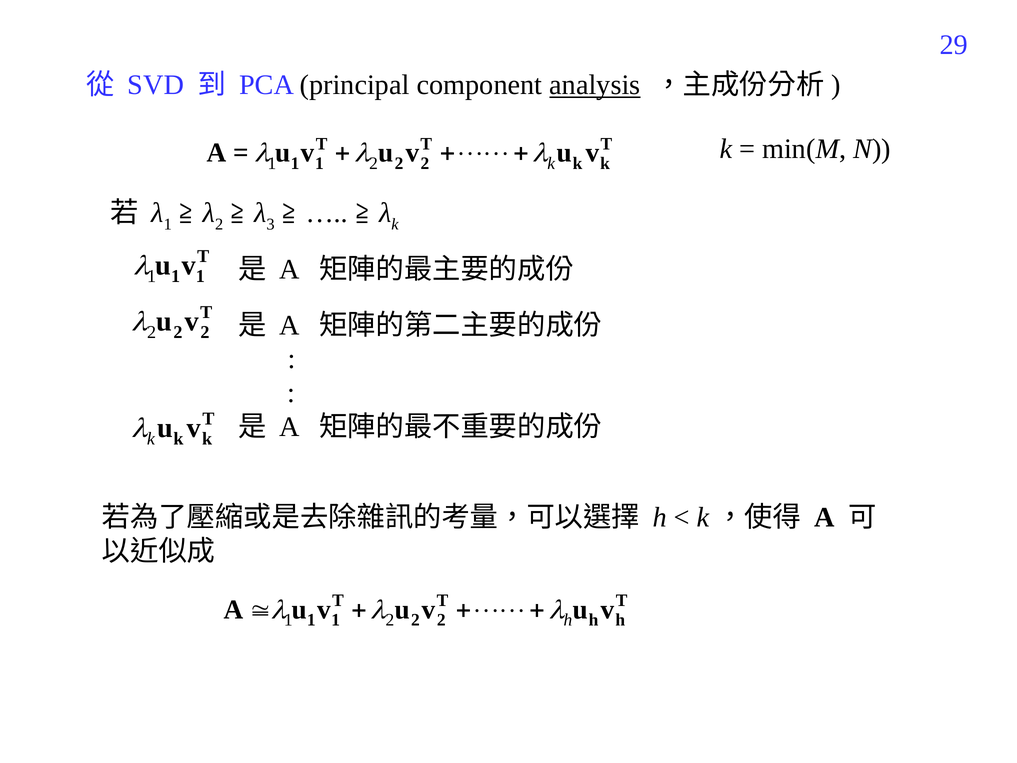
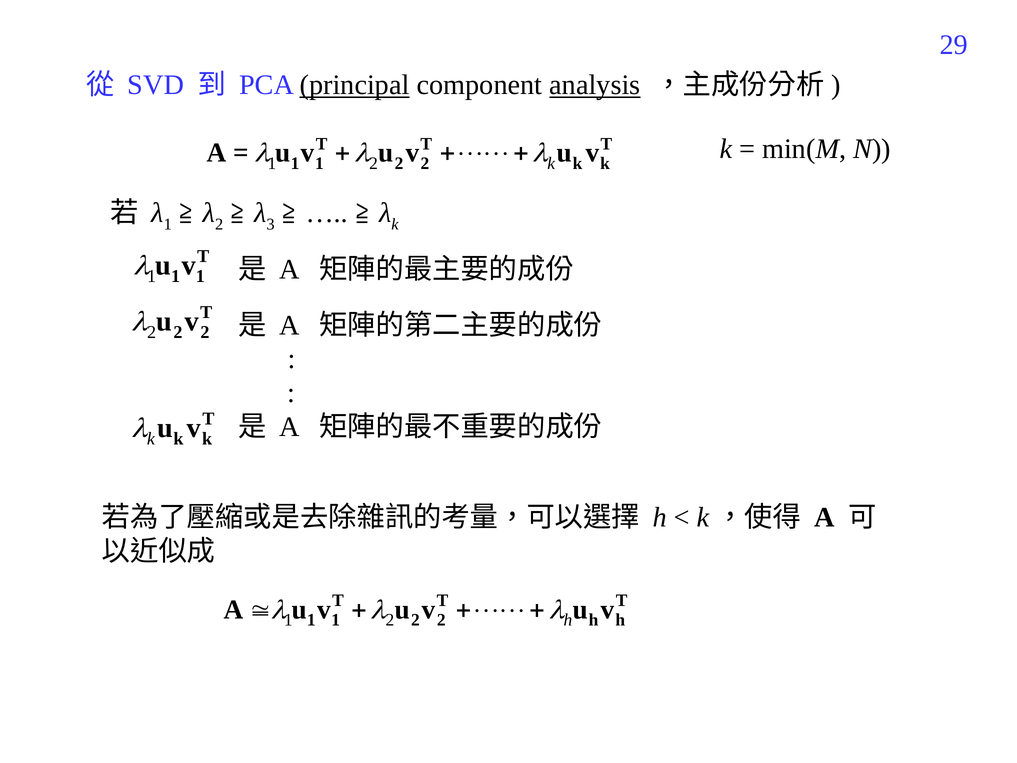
principal underline: none -> present (355, 85)
